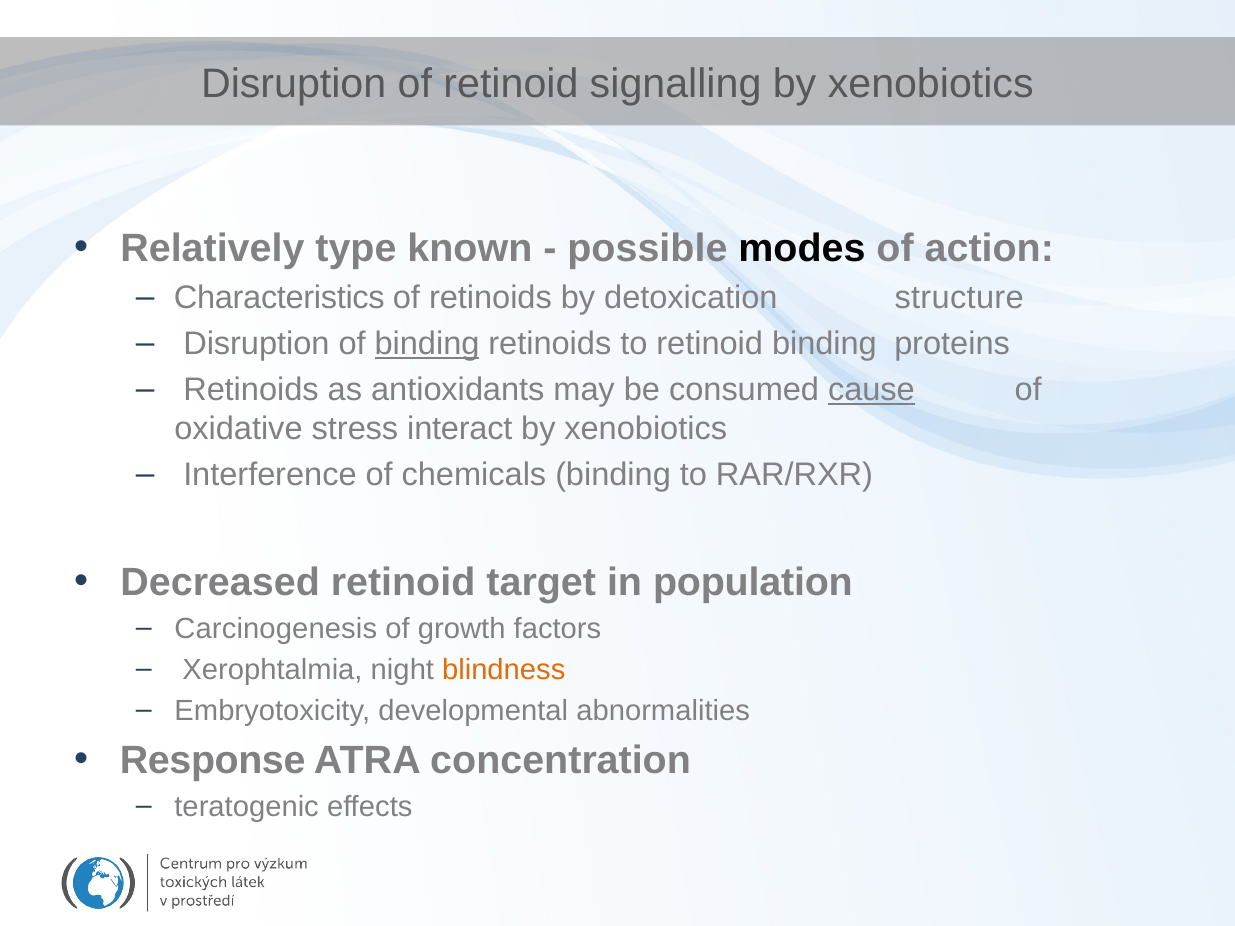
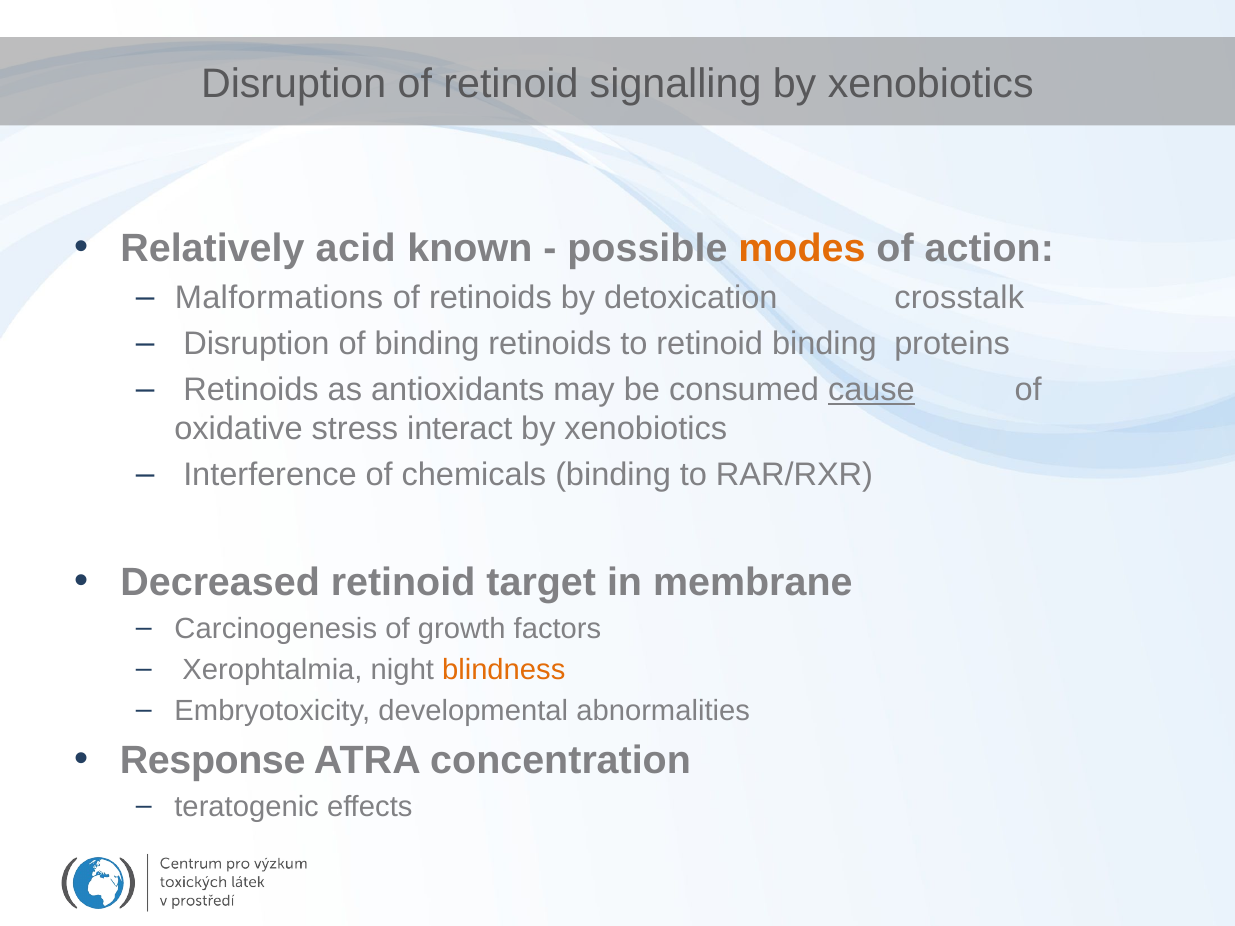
type: type -> acid (356, 249)
modes colour: black -> orange (802, 249)
Characteristics: Characteristics -> Malformations (279, 298)
structure: structure -> crosstalk (959, 298)
binding underline: present -> none (427, 344)
population: population -> membrane (753, 583)
